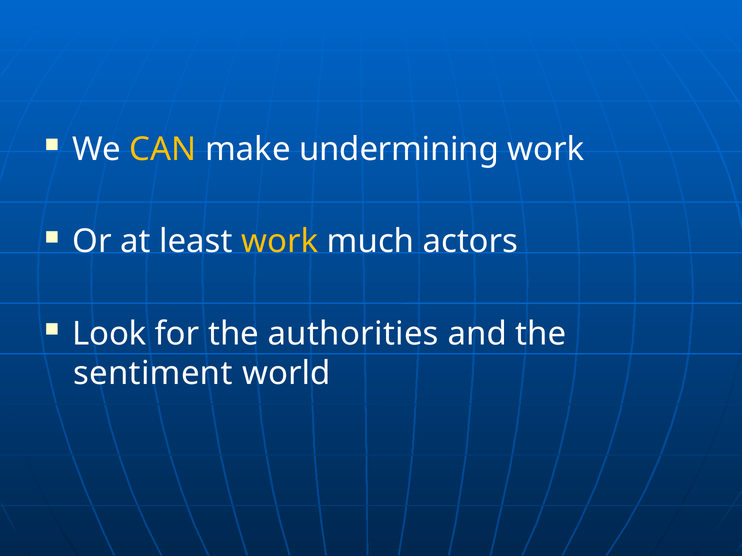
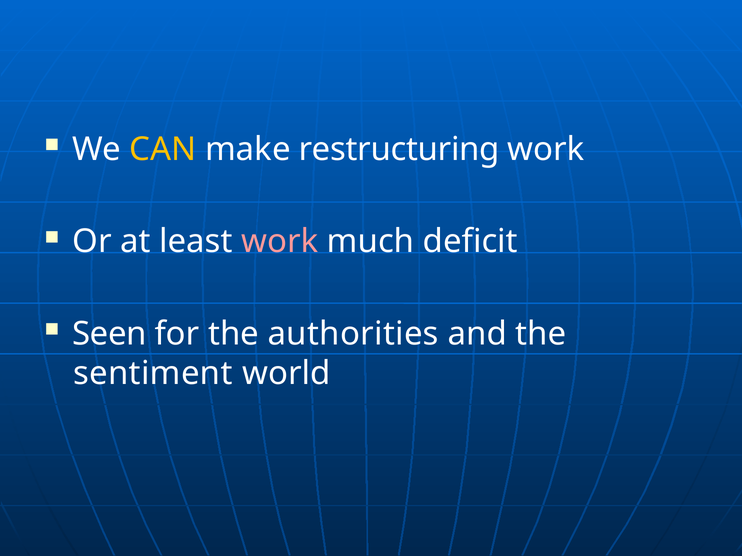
undermining: undermining -> restructuring (399, 149)
work colour: yellow -> pink (280, 242)
actors: actors -> deficit (470, 242)
Look: Look -> Seen (109, 334)
